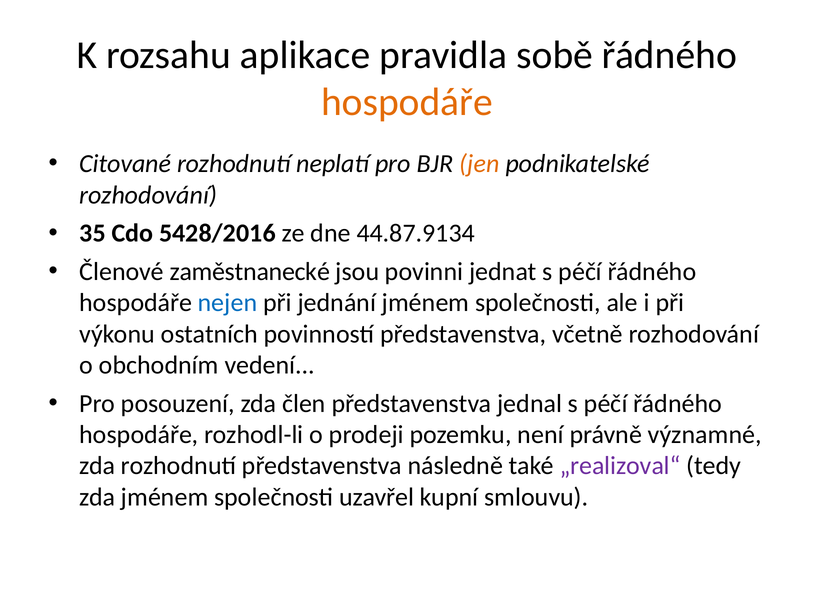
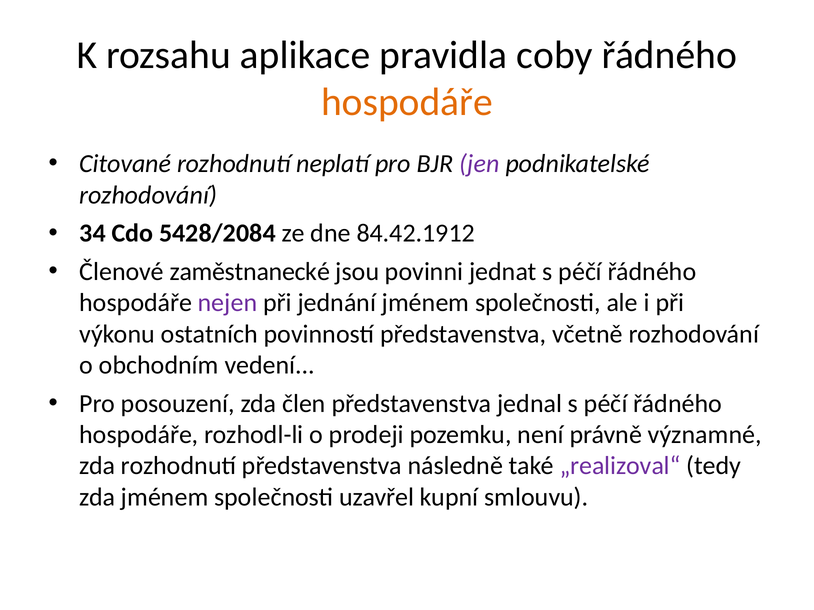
sobě: sobě -> coby (555, 55)
jen colour: orange -> purple (479, 164)
35: 35 -> 34 (93, 234)
5428/2016: 5428/2016 -> 5428/2084 (217, 234)
44.87.9134: 44.87.9134 -> 84.42.1912 (416, 234)
nejen colour: blue -> purple (227, 303)
